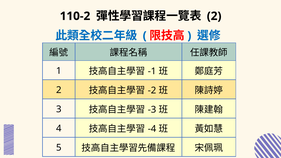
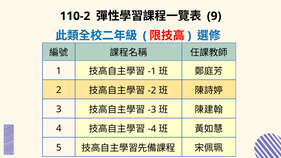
2: 2 -> 9 (214, 16)
